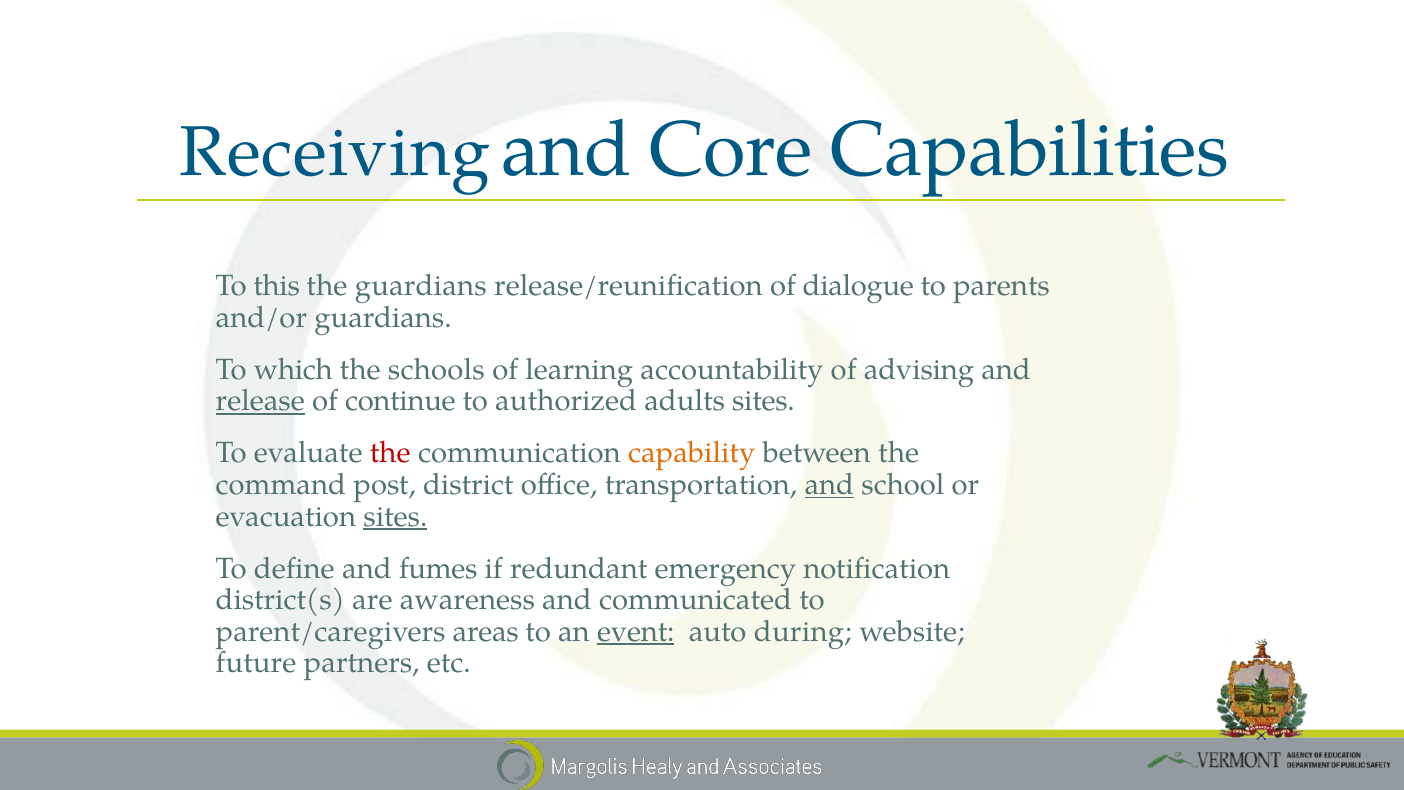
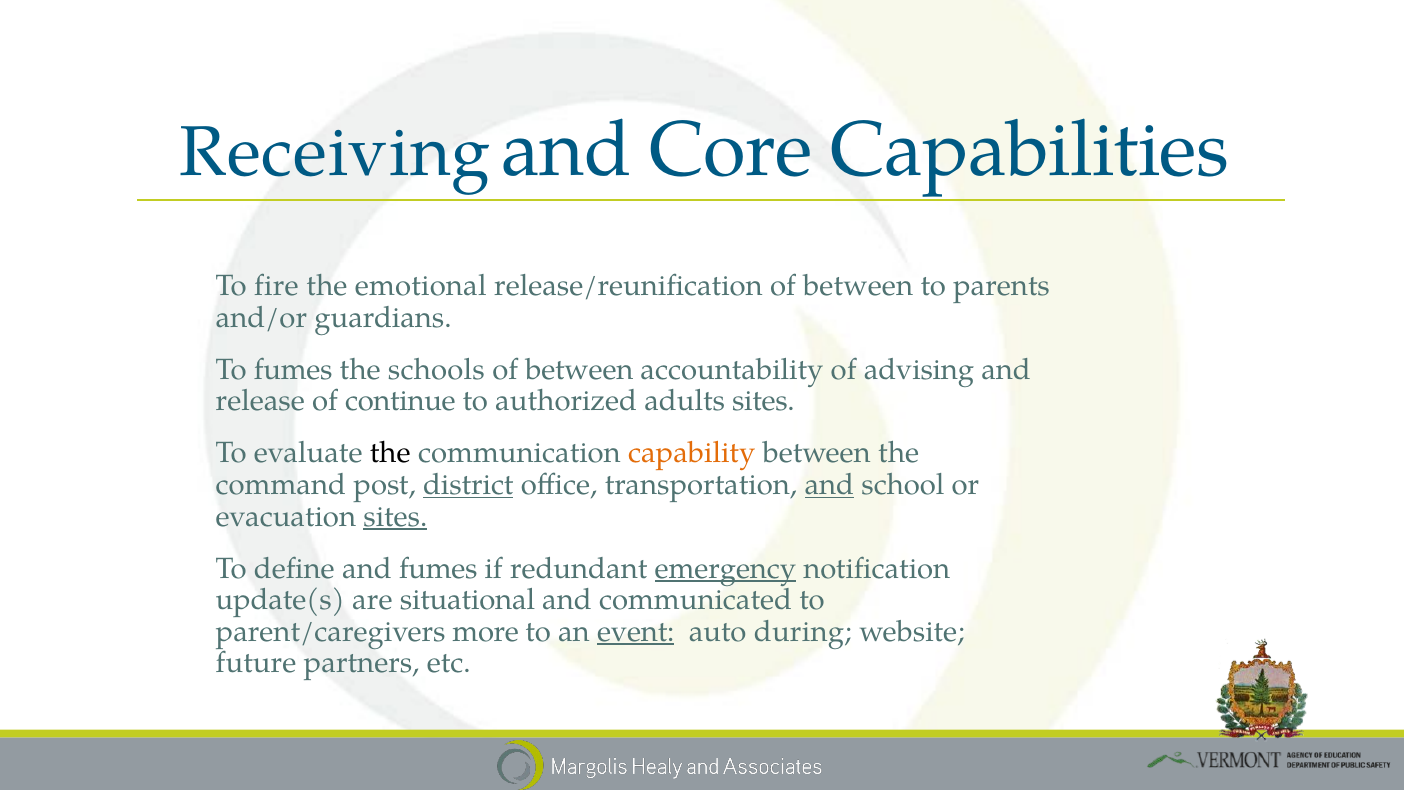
this: this -> fire (276, 286)
the guardians: guardians -> emotional (421, 286)
release/reunification of dialogue: dialogue -> between (858, 286)
To which: which -> fumes (293, 369)
learning: learning -> between (579, 369)
release underline: present -> none (260, 401)
the colour: red -> black (390, 453)
district underline: none -> present (468, 485)
emergency underline: none -> present (725, 568)
district(s: district(s -> update(s (280, 600)
awareness: awareness -> situational (467, 600)
areas: areas -> more (486, 632)
